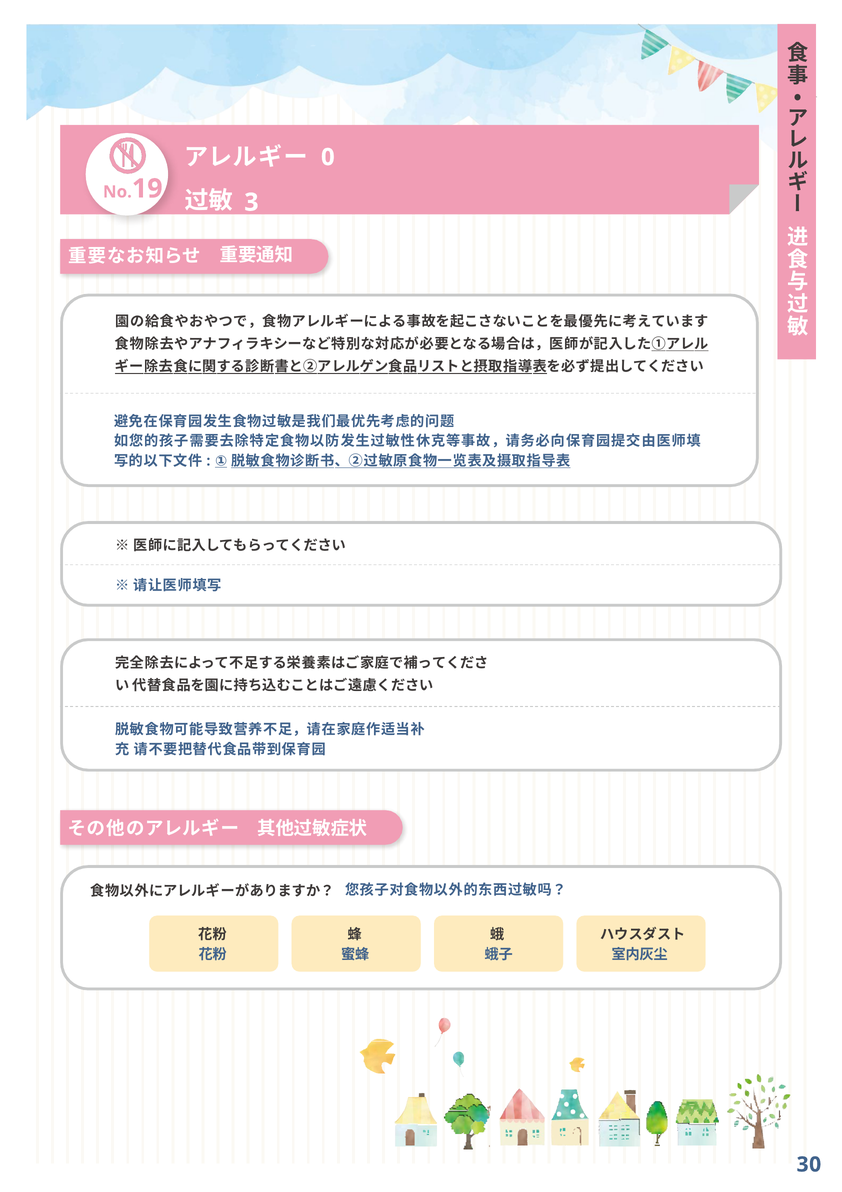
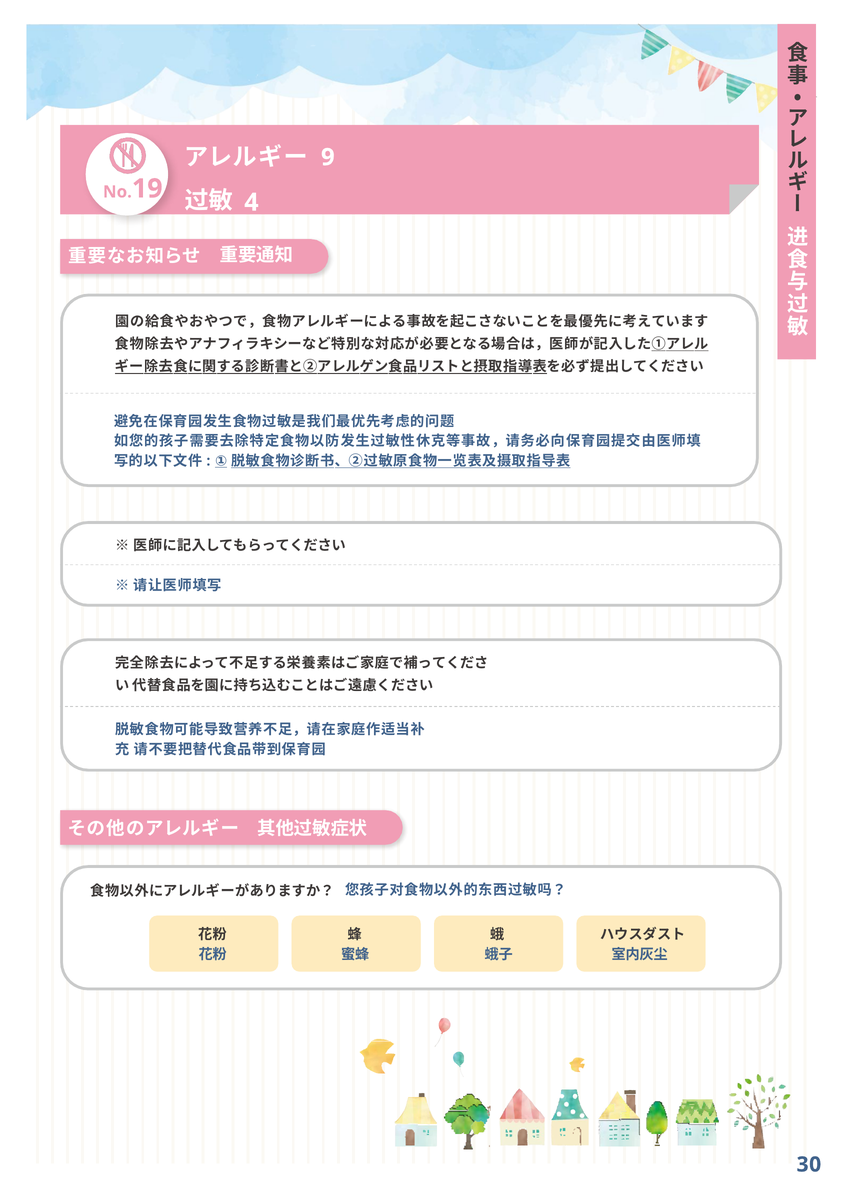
0: 0 -> 9 (328, 157)
3: 3 -> 4 (251, 202)
